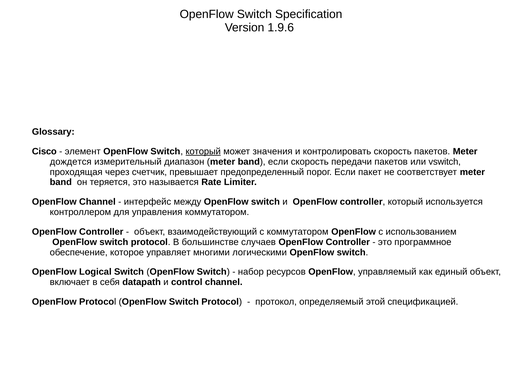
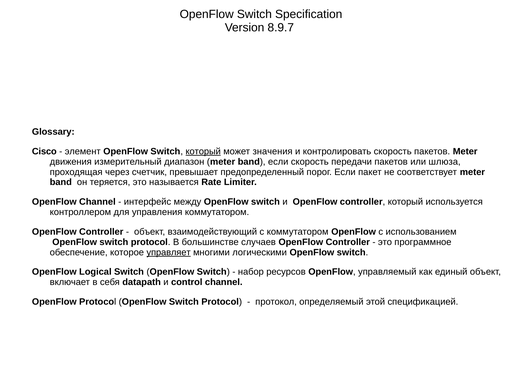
1.9.6: 1.9.6 -> 8.9.7 (281, 27)
дождется: дождется -> движения (71, 162)
vswitch: vswitch -> шлюза (445, 162)
управляет underline: none -> present (169, 252)
